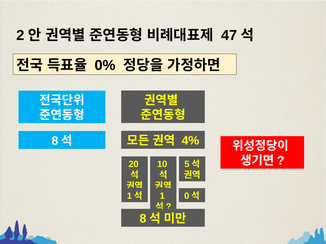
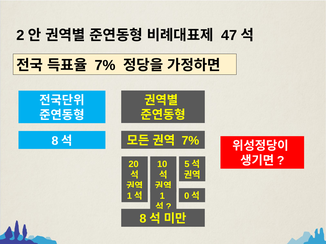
0%: 0% -> 7% (105, 65)
4%: 4% -> 7% (190, 141)
